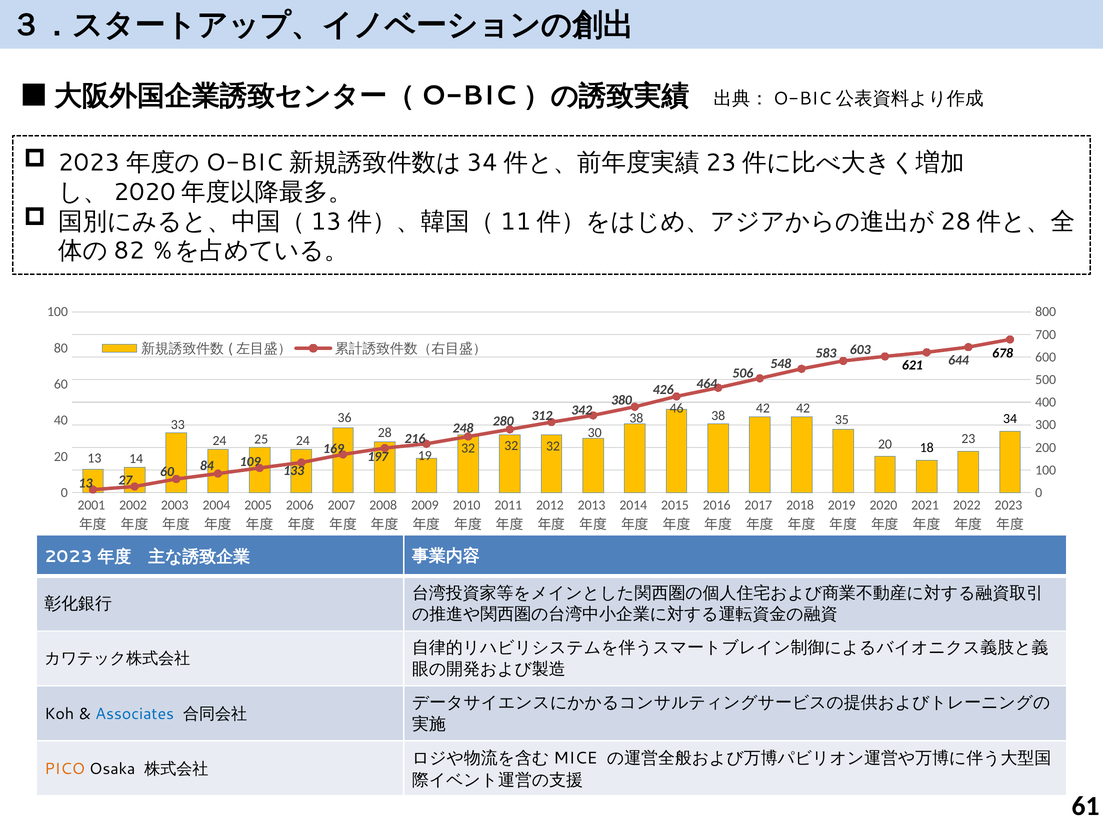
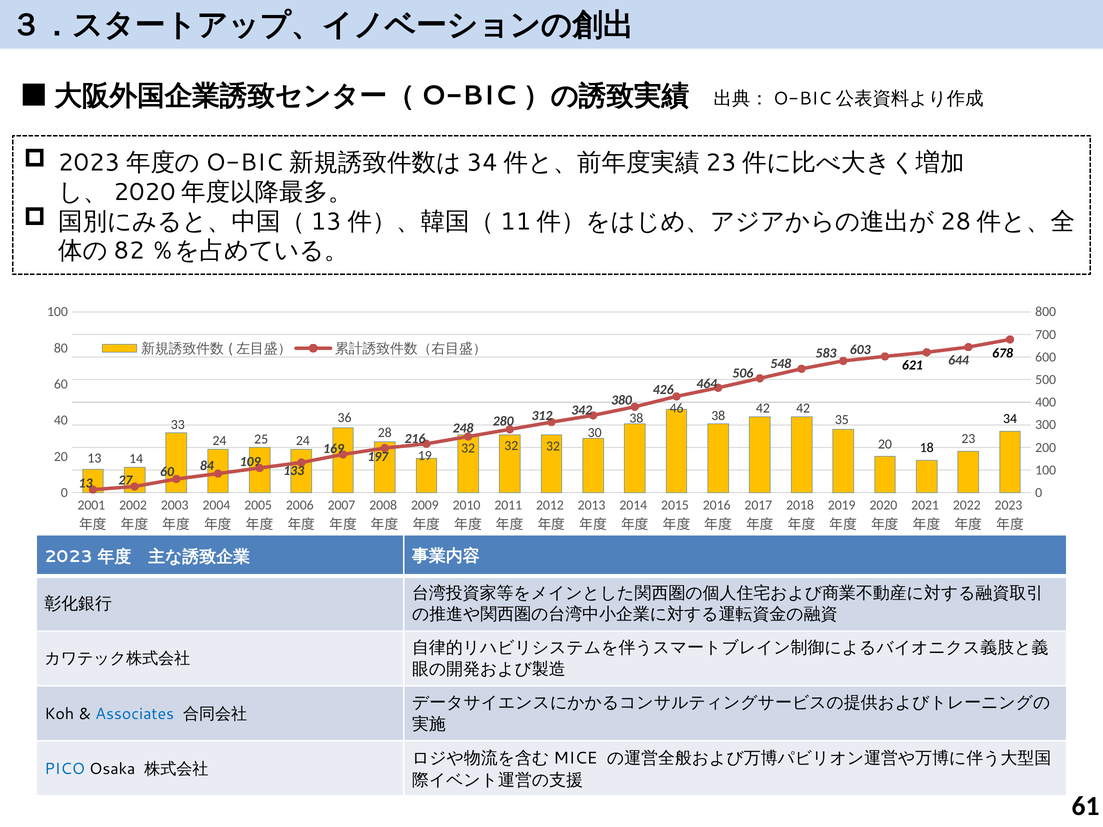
PICO colour: orange -> blue (65, 769)
